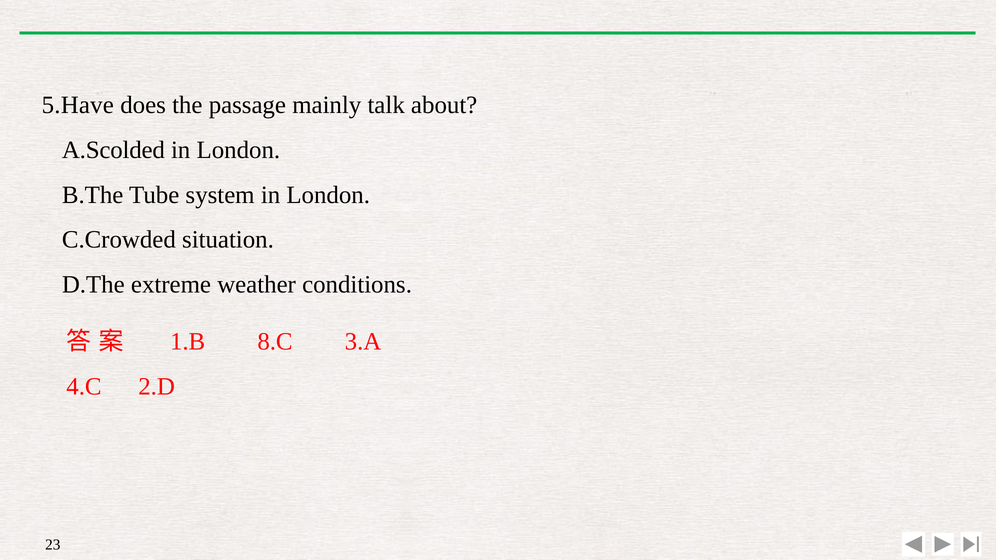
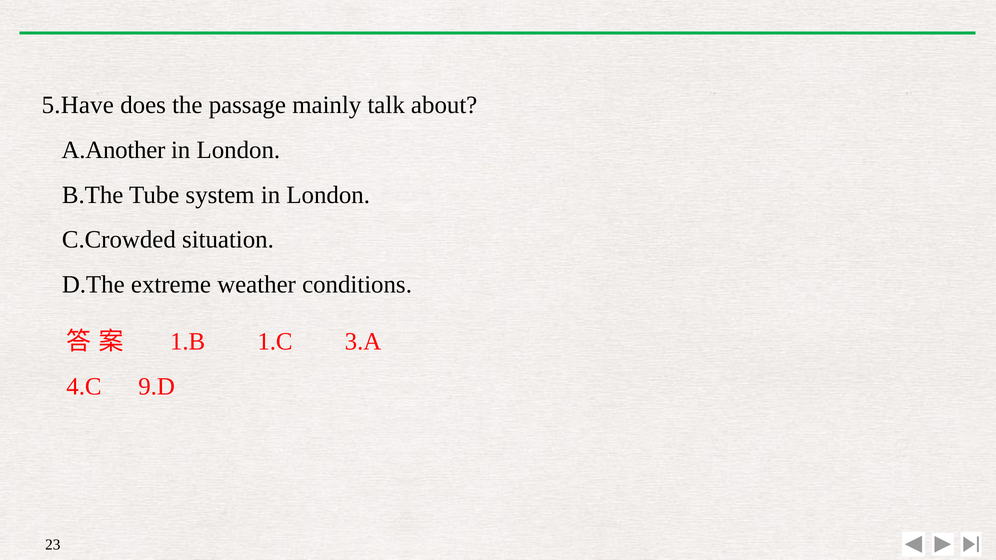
A.Scolded: A.Scolded -> A.Another (113, 150)
8.C: 8.C -> 1.C (275, 342)
2.D: 2.D -> 9.D (157, 387)
